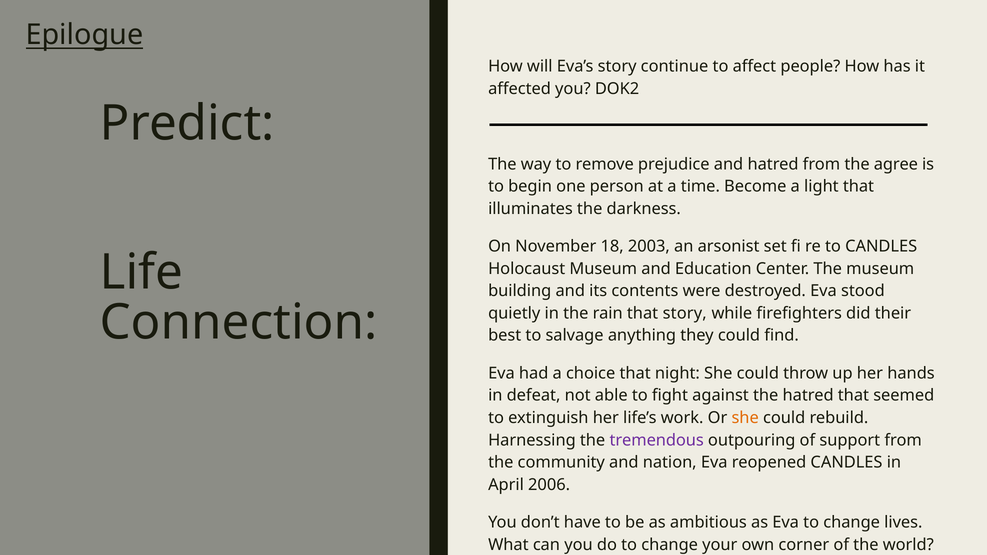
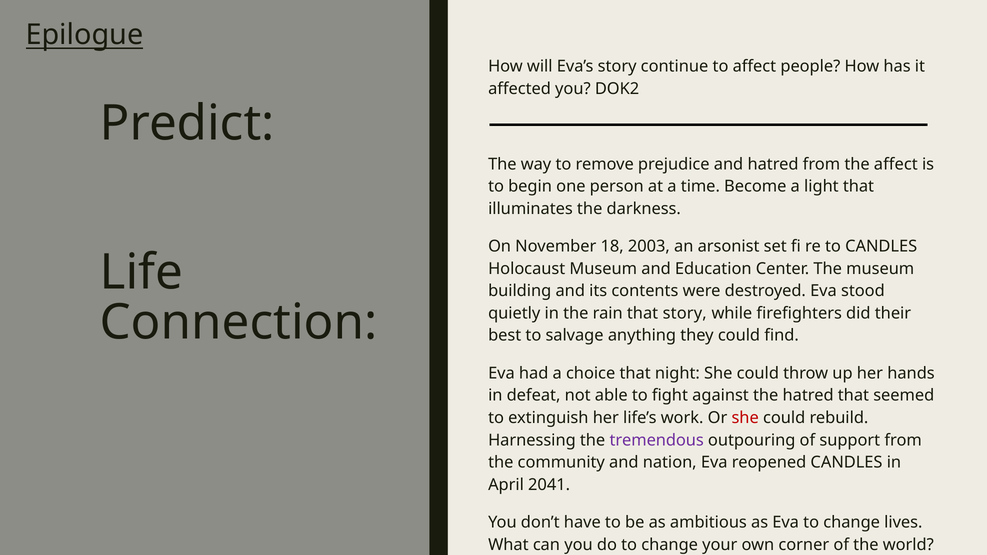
the agree: agree -> affect (896, 164)
she colour: orange -> red (745, 418)
2006: 2006 -> 2041 (549, 485)
